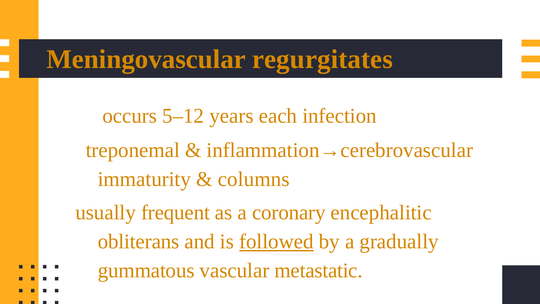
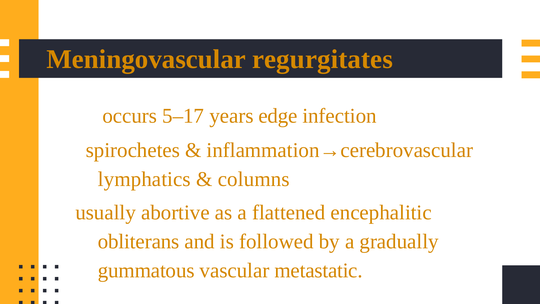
5–12: 5–12 -> 5–17 (183, 116)
each: each -> edge (278, 116)
treponemal: treponemal -> spirochetes (133, 150)
immaturity: immaturity -> lymphatics (144, 179)
frequent: frequent -> abortive (175, 212)
coronary: coronary -> flattened (289, 212)
followed underline: present -> none (276, 241)
